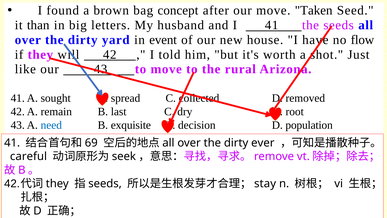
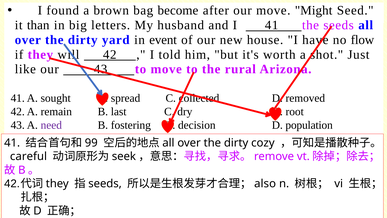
concept: concept -> become (178, 10)
Taken: Taken -> Might (314, 10)
need colour: blue -> purple (51, 125)
exquisite: exquisite -> fostering (131, 125)
69: 69 -> 99 (91, 143)
ever: ever -> cozy (263, 143)
stay: stay -> also (265, 183)
